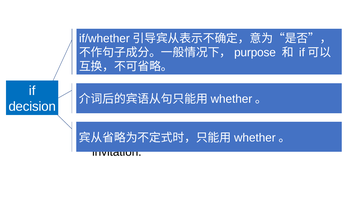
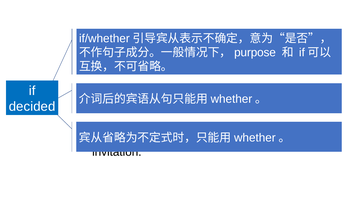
decision: decision -> decided (32, 106)
